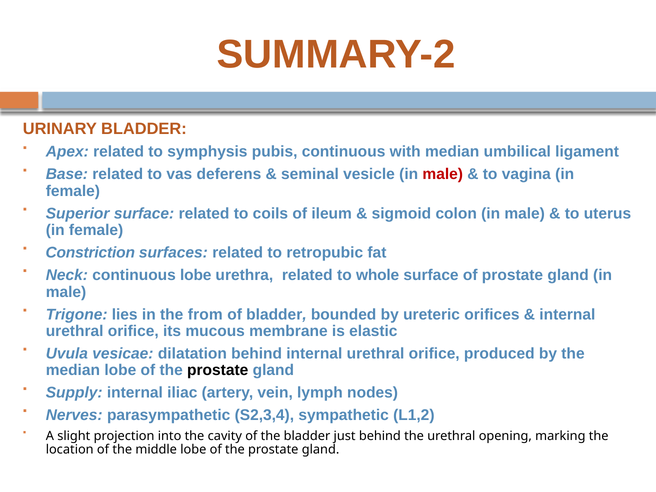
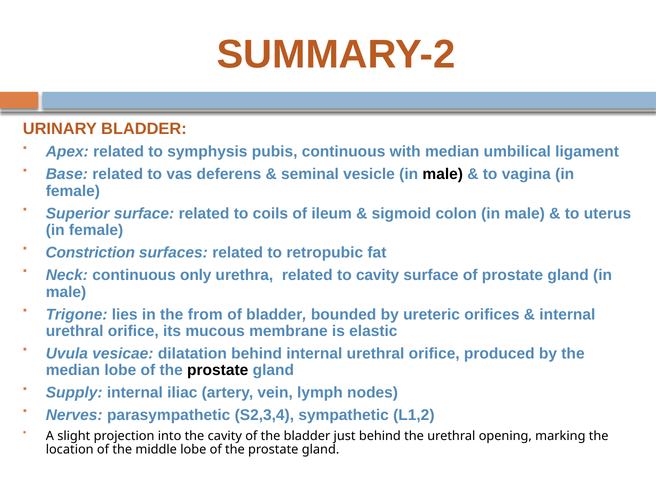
male colour: red -> black (443, 174)
continuous lobe: lobe -> only (196, 275)
to whole: whole -> cavity (378, 275)
